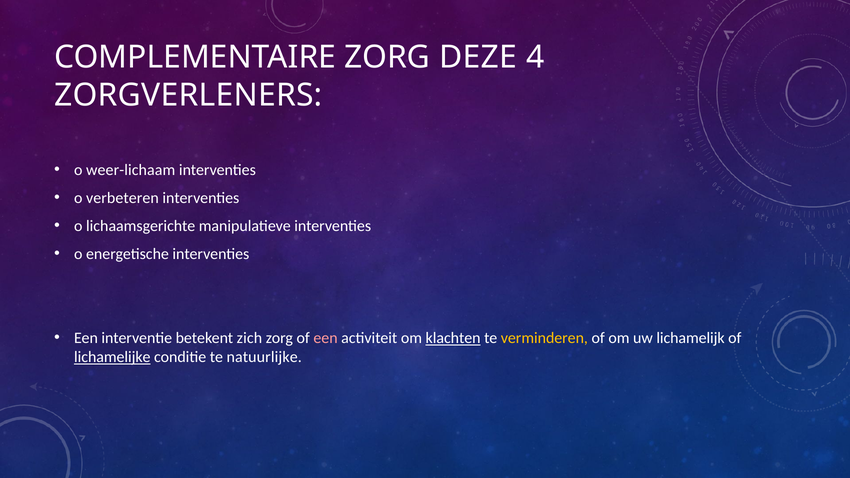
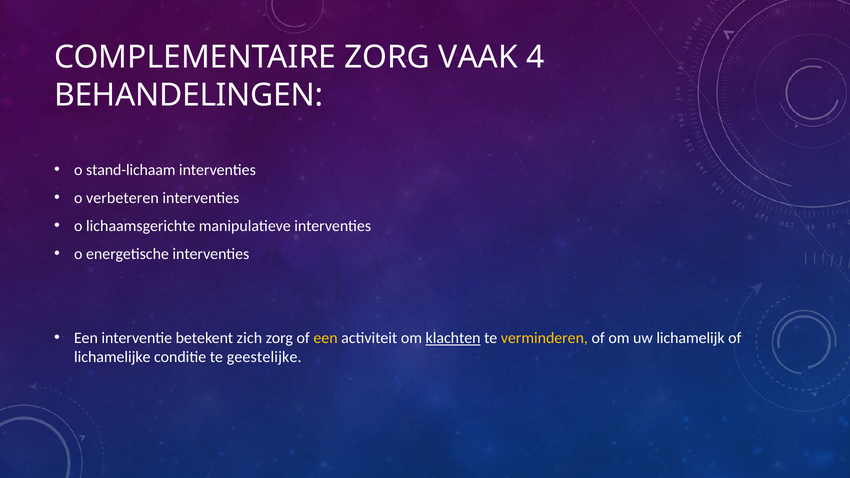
DEZE: DEZE -> VAAK (478, 57)
ZORGVERLENERS: ZORGVERLENERS -> BEHANDELINGEN (189, 95)
weer-lichaam: weer-lichaam -> stand-lichaam (131, 170)
een colour: pink -> yellow (326, 338)
lichamelijke underline: present -> none (112, 357)
natuurlijke: natuurlijke -> geestelijke (264, 357)
